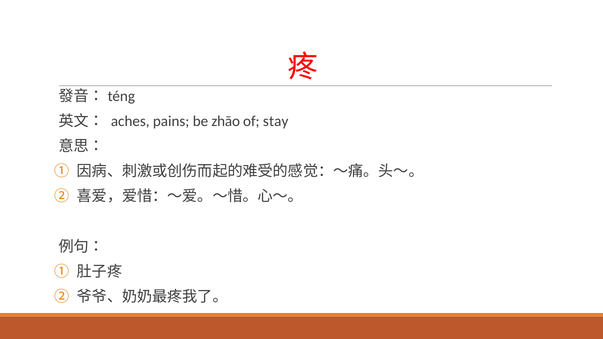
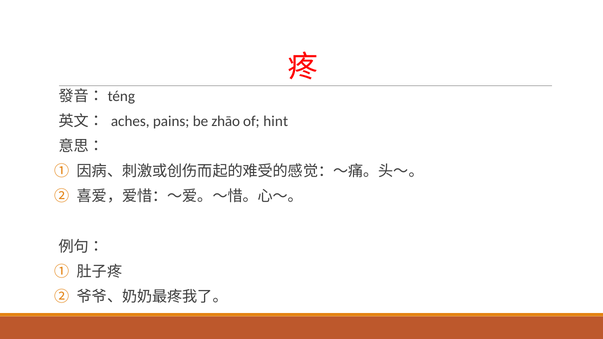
stay: stay -> hint (276, 121)
